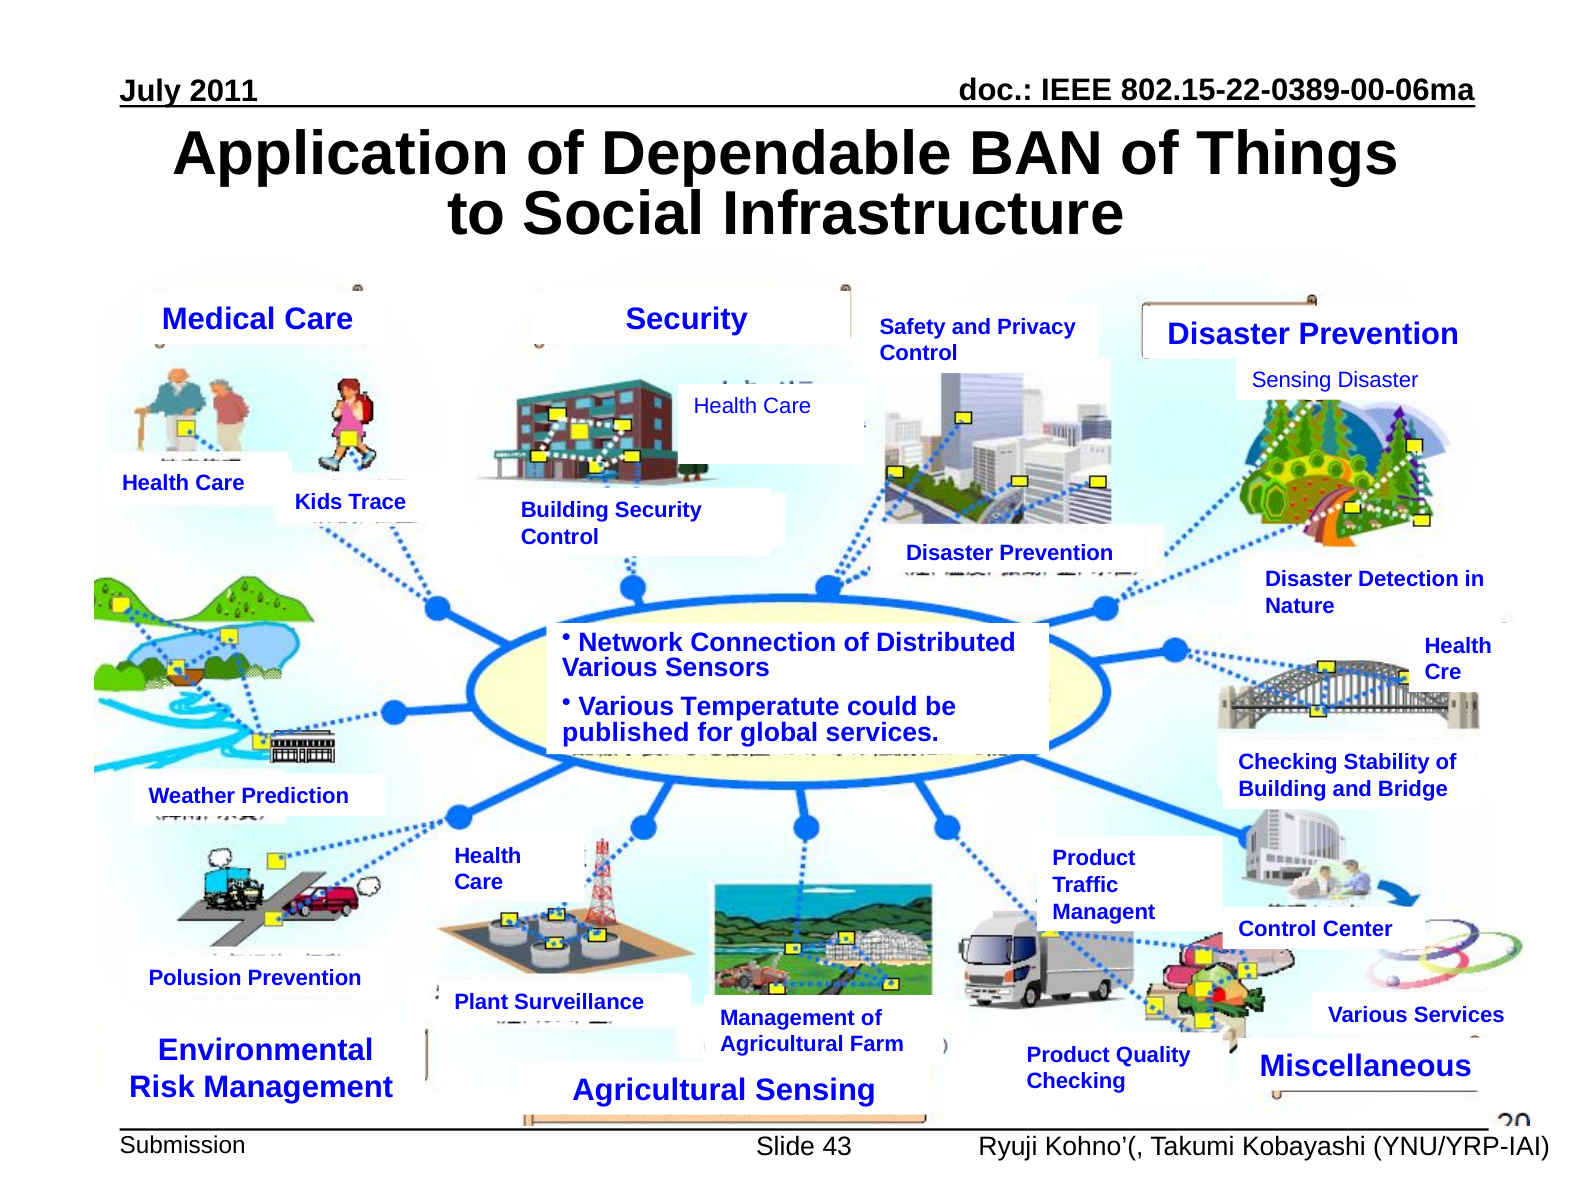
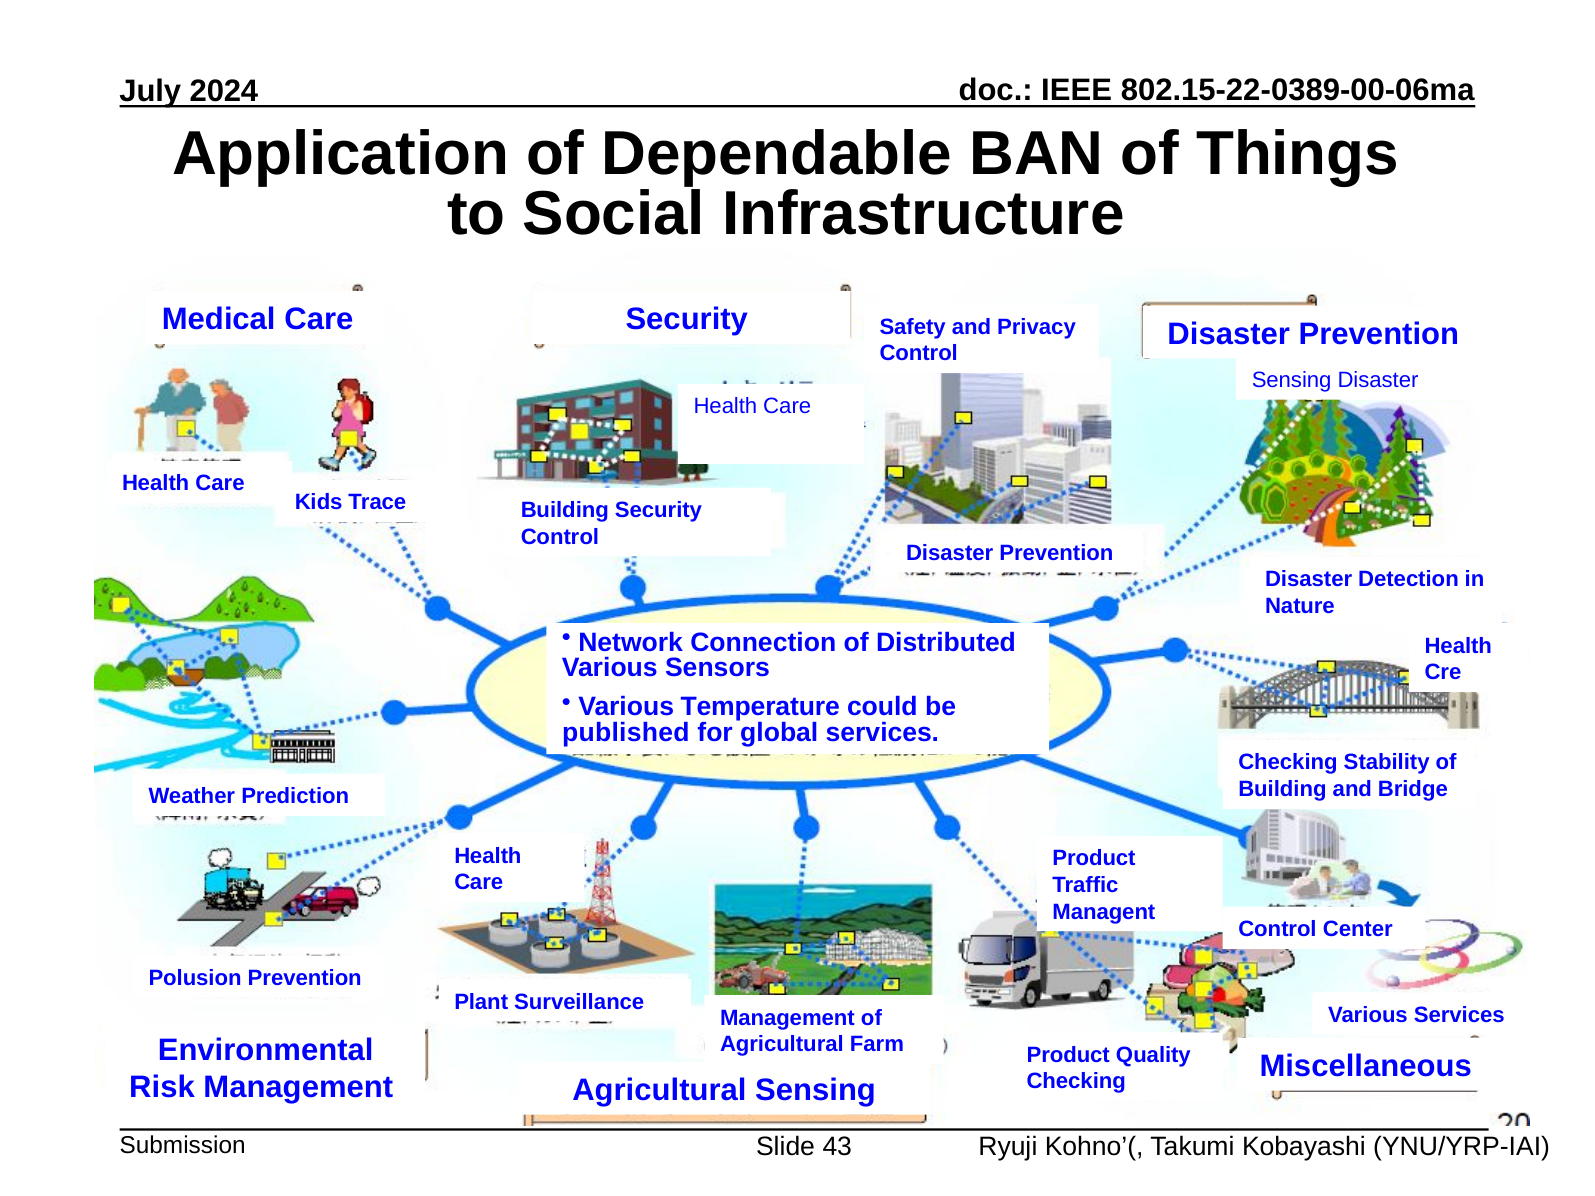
2011: 2011 -> 2024 (224, 91)
Temperatute: Temperatute -> Temperature (760, 707)
